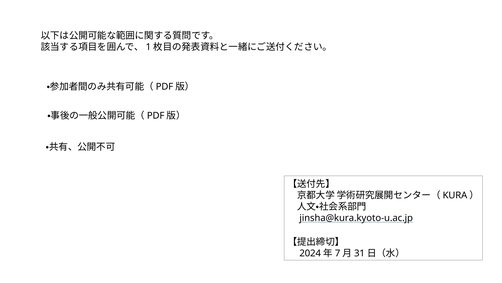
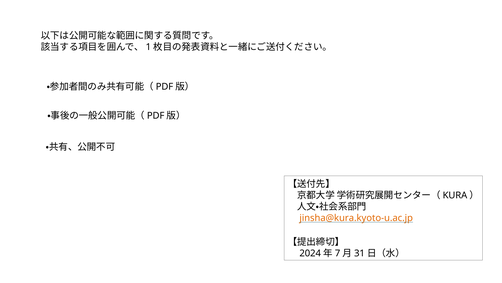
jinsha@kura.kyoto-u.ac.jp colour: black -> orange (356, 217)
